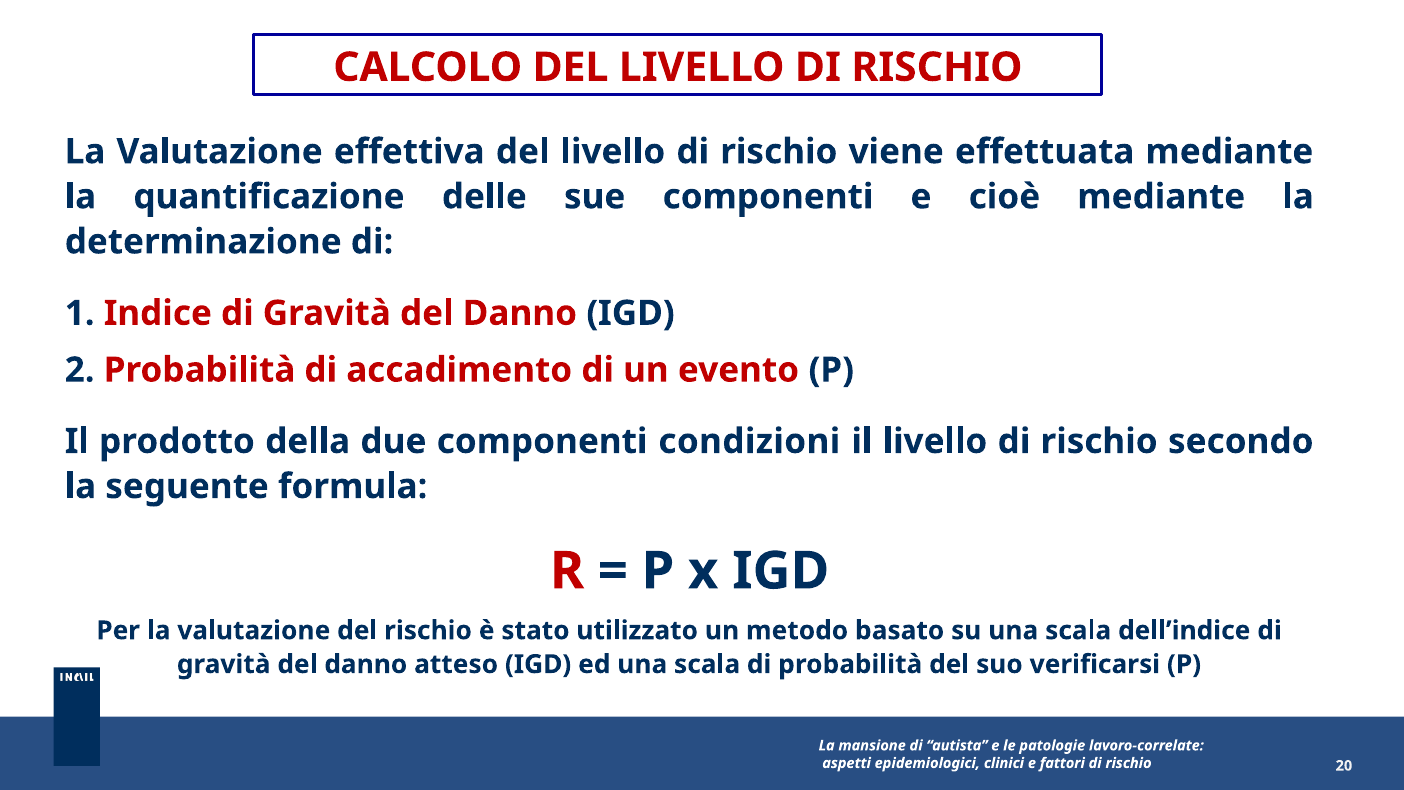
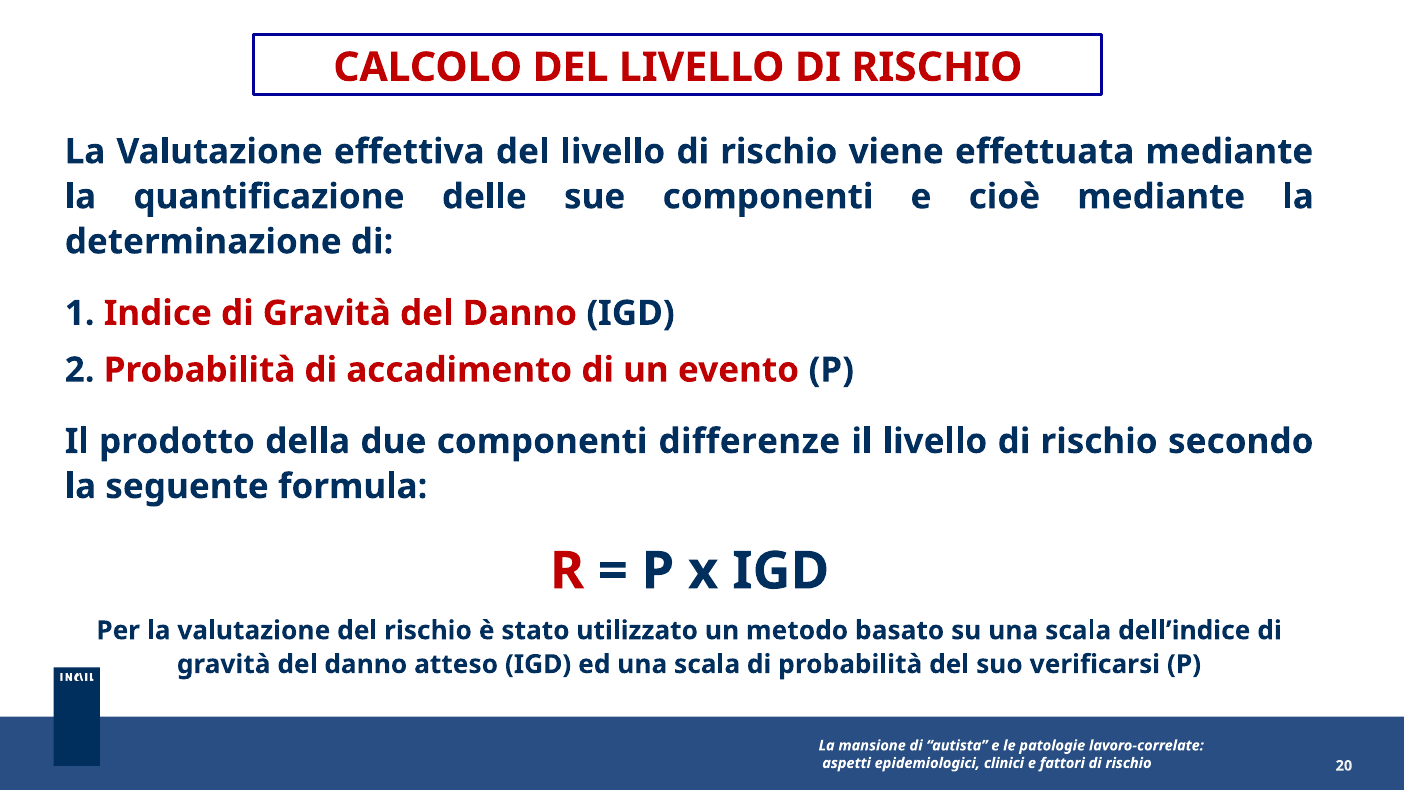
condizioni: condizioni -> differenze (749, 441)
